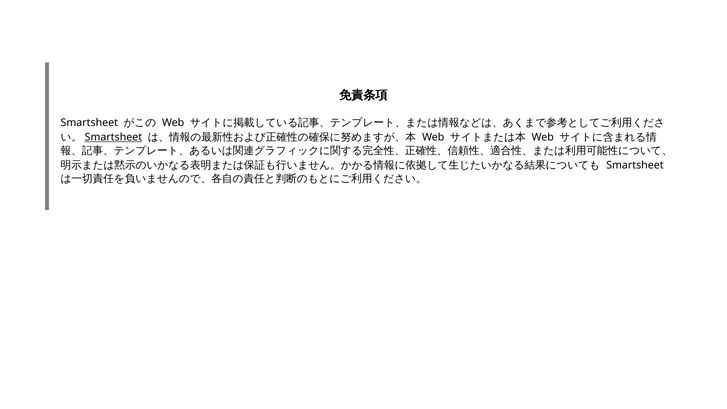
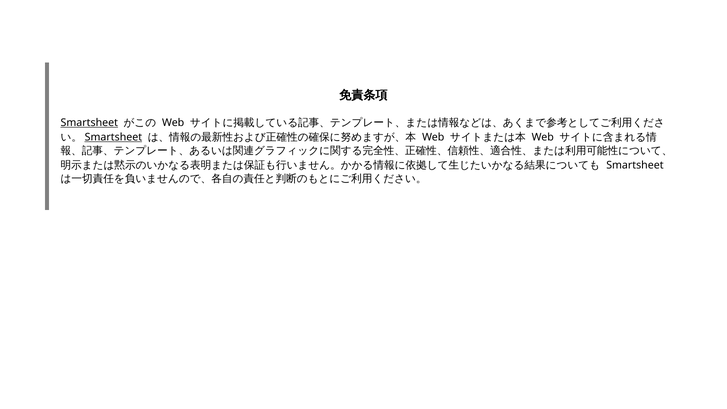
Smartsheet underline: none -> present (89, 123)
